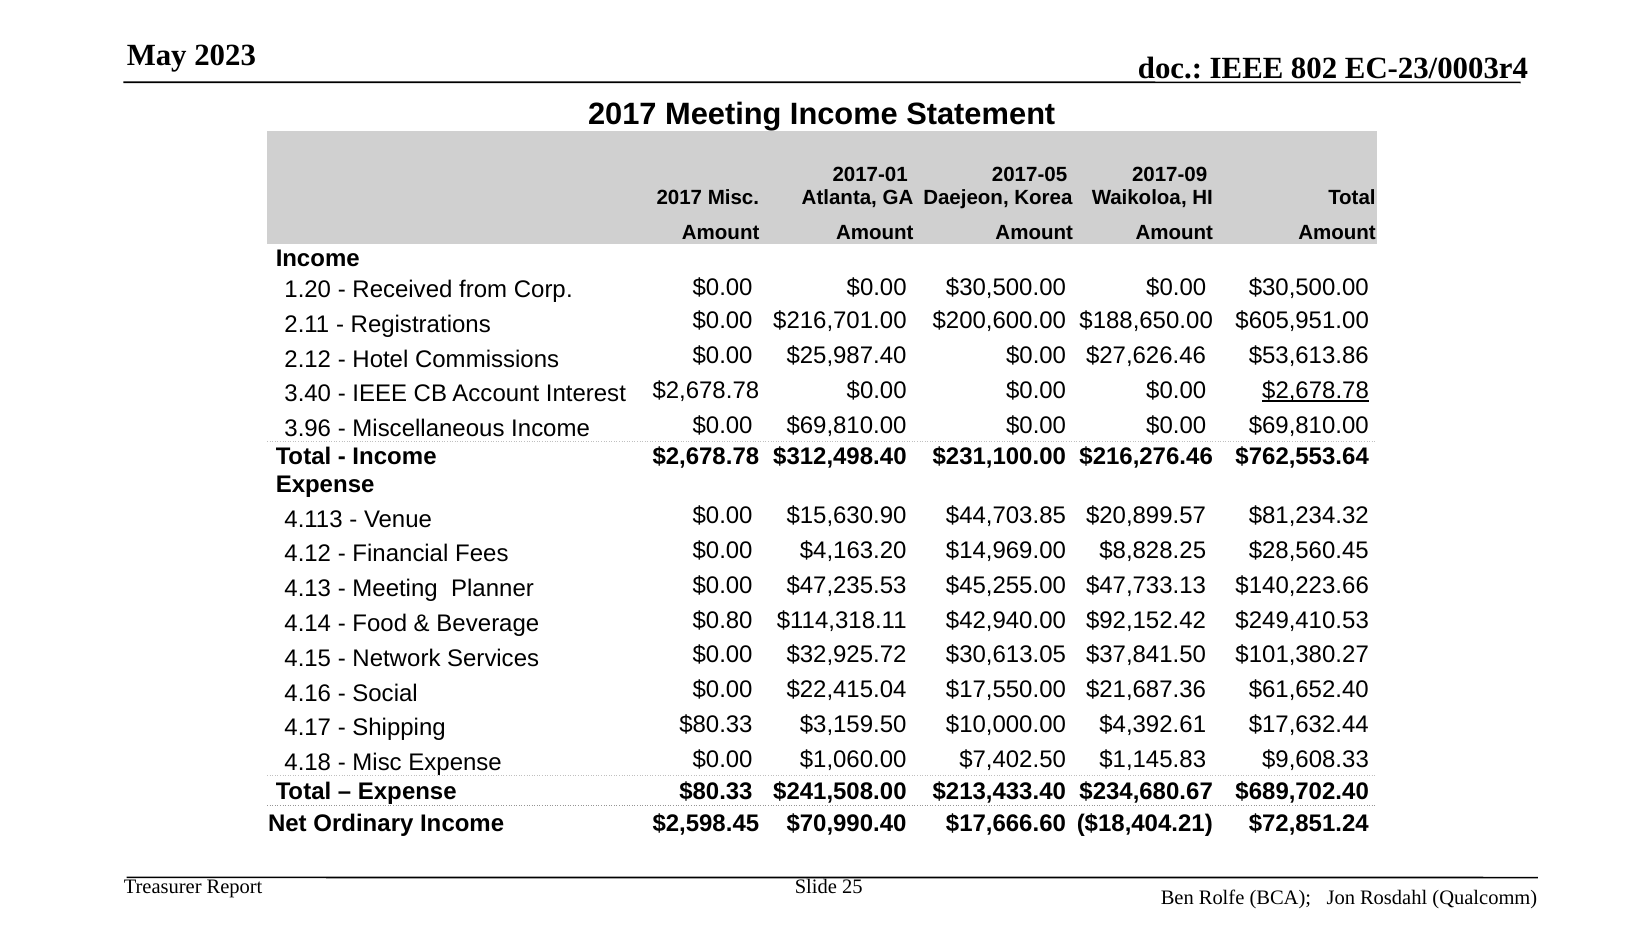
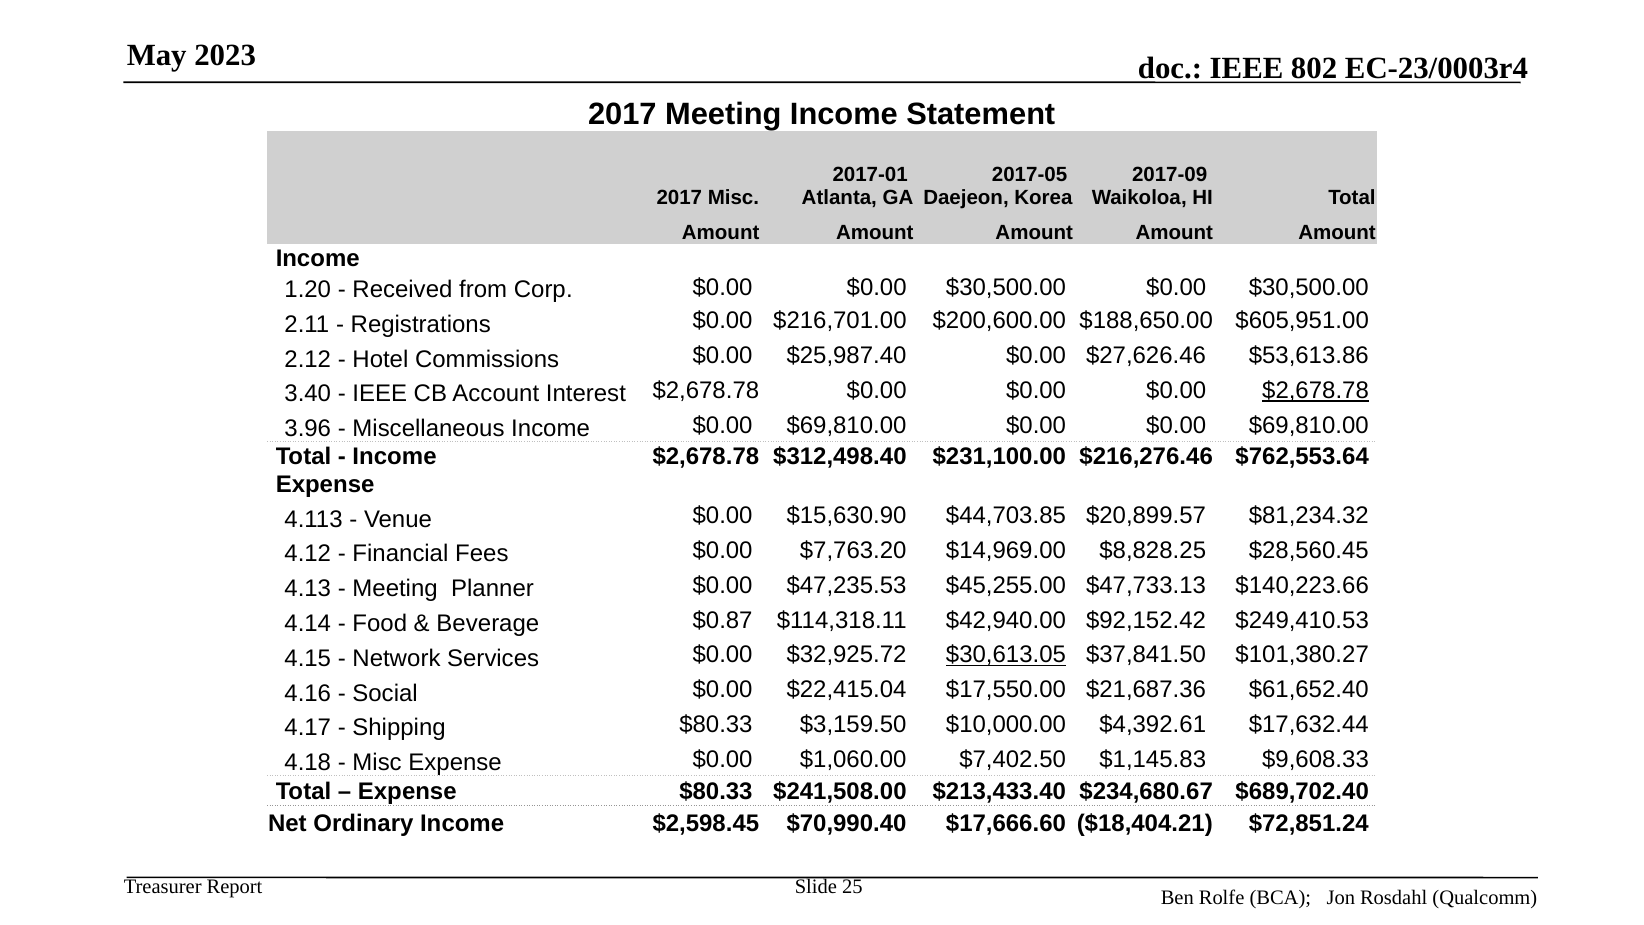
$4,163.20: $4,163.20 -> $7,763.20 (853, 550)
$0.80: $0.80 -> $0.87 (723, 620)
$30,613.05 underline: none -> present (1006, 655)
